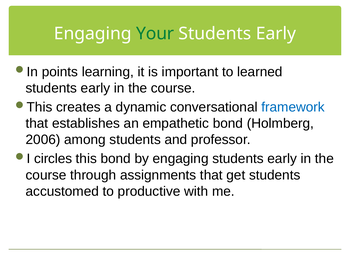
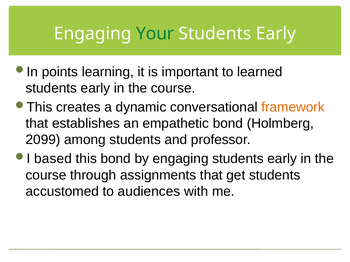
framework colour: blue -> orange (293, 107)
2006: 2006 -> 2099 (43, 140)
circles: circles -> based (53, 159)
productive: productive -> audiences (149, 192)
